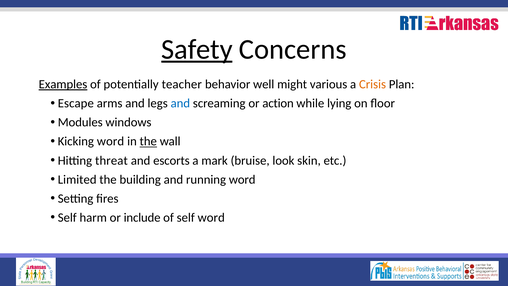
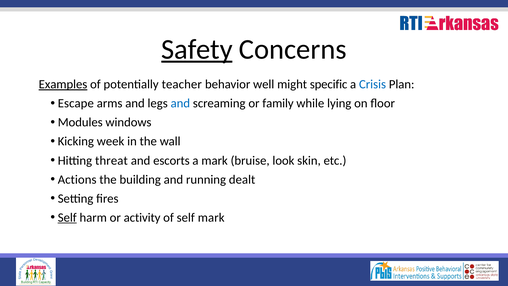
various: various -> specific (329, 84)
Crisis colour: orange -> blue (373, 84)
action: action -> family (278, 103)
Kicking word: word -> week (111, 141)
the underline: present -> none (148, 141)
Limited: Limited -> Actions (77, 179)
running word: word -> dealt (242, 179)
Self underline: none -> present (67, 217)
include: include -> activity (142, 217)
self word: word -> mark (211, 217)
